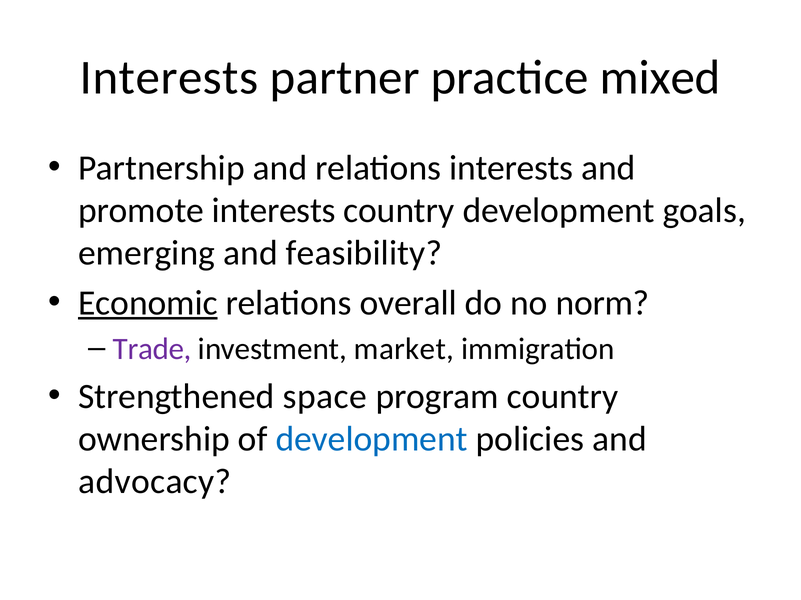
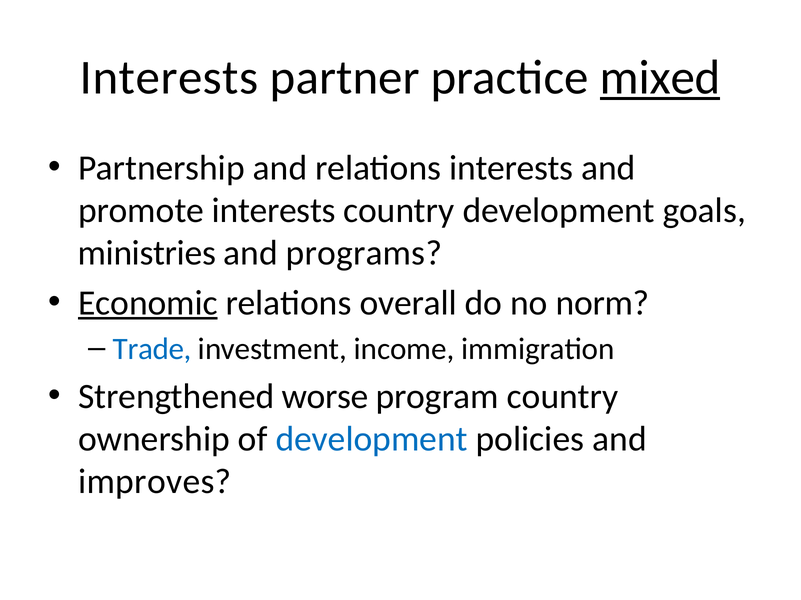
mixed underline: none -> present (660, 78)
emerging: emerging -> ministries (147, 253)
feasibility: feasibility -> programs (364, 253)
Trade colour: purple -> blue (152, 349)
market: market -> income (404, 349)
space: space -> worse (325, 397)
advocacy: advocacy -> improves (155, 482)
